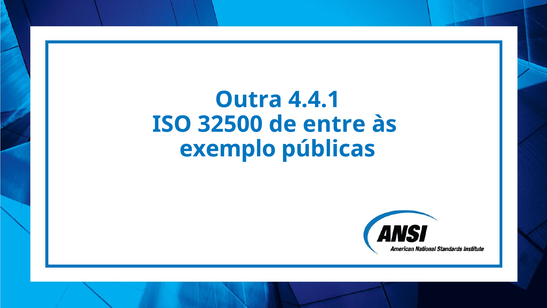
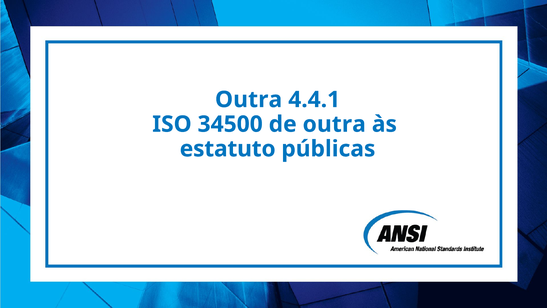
32500: 32500 -> 34500 (230, 124)
de entre: entre -> outra (334, 124)
exemplo: exemplo -> estatuto (228, 149)
